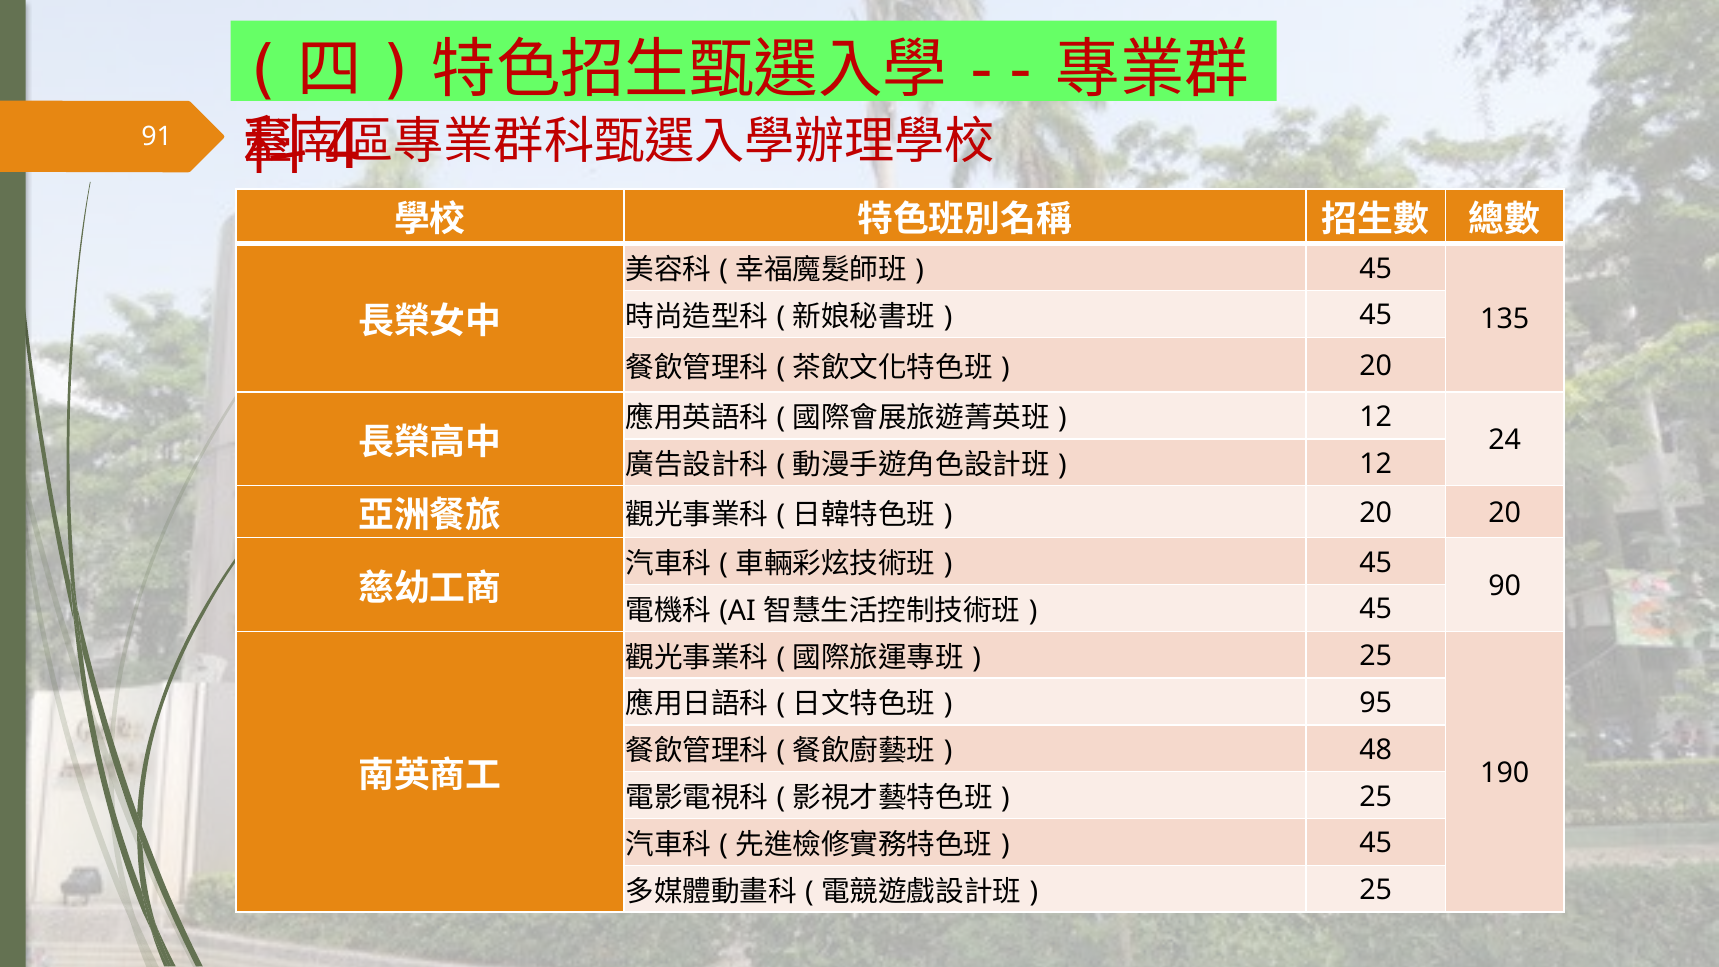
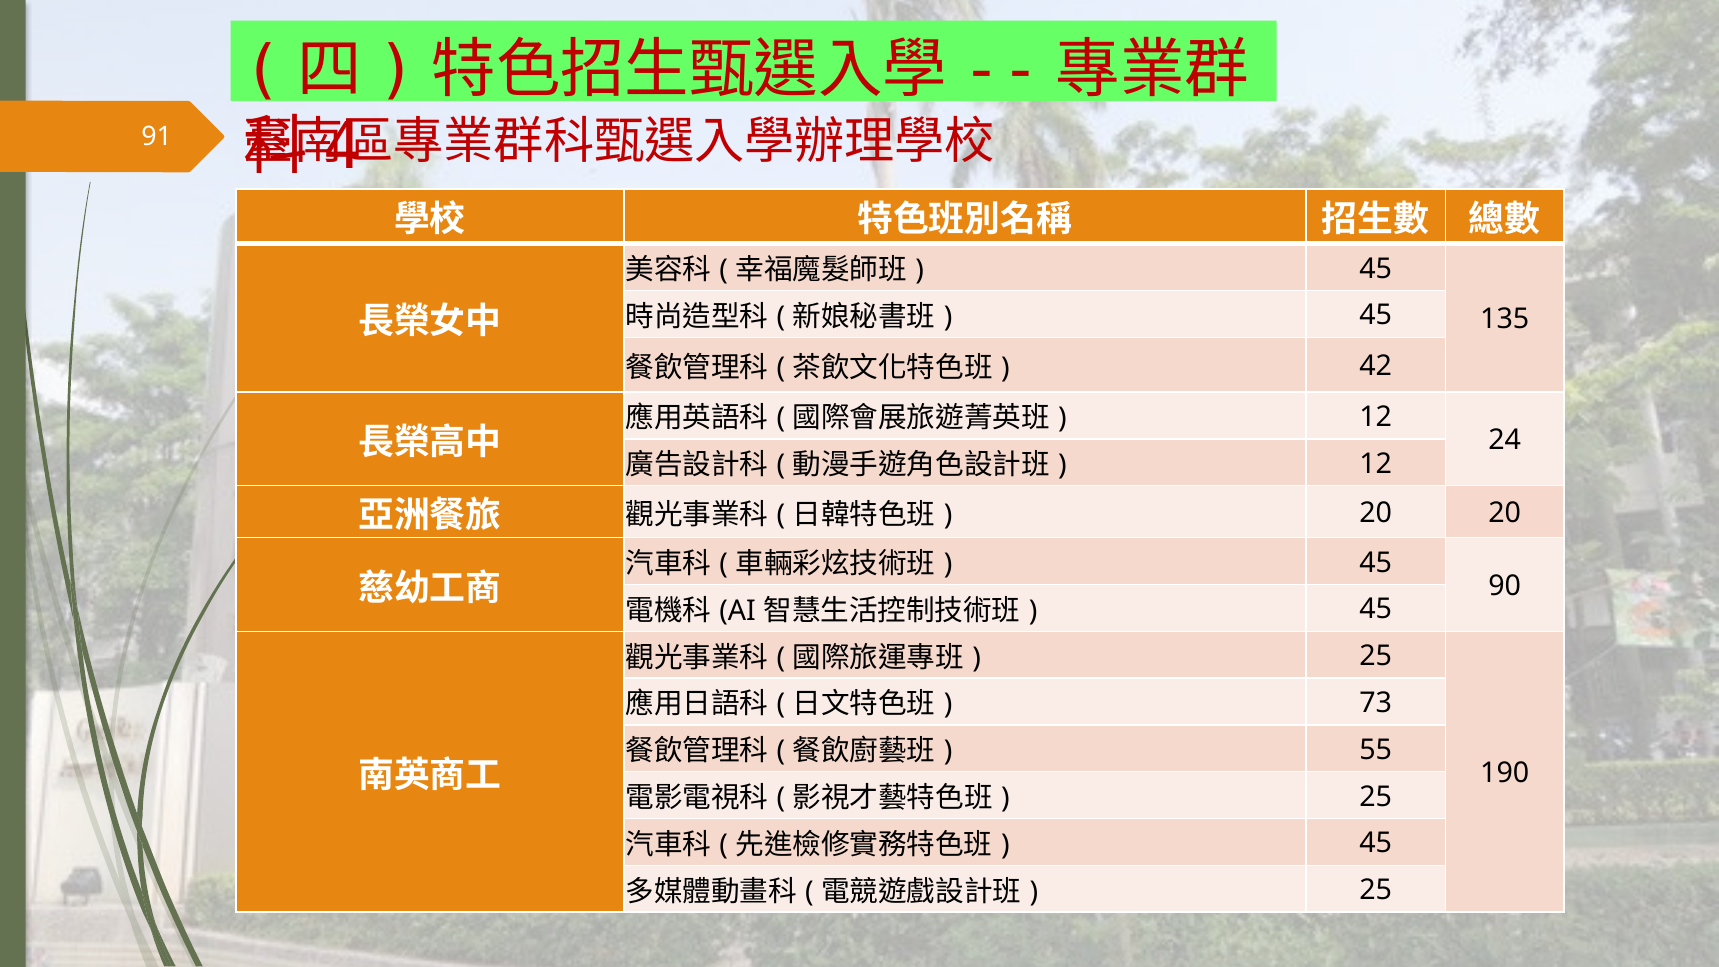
20: 20 -> 42 (1376, 366)
95: 95 -> 73 (1376, 703)
48: 48 -> 55 (1376, 750)
